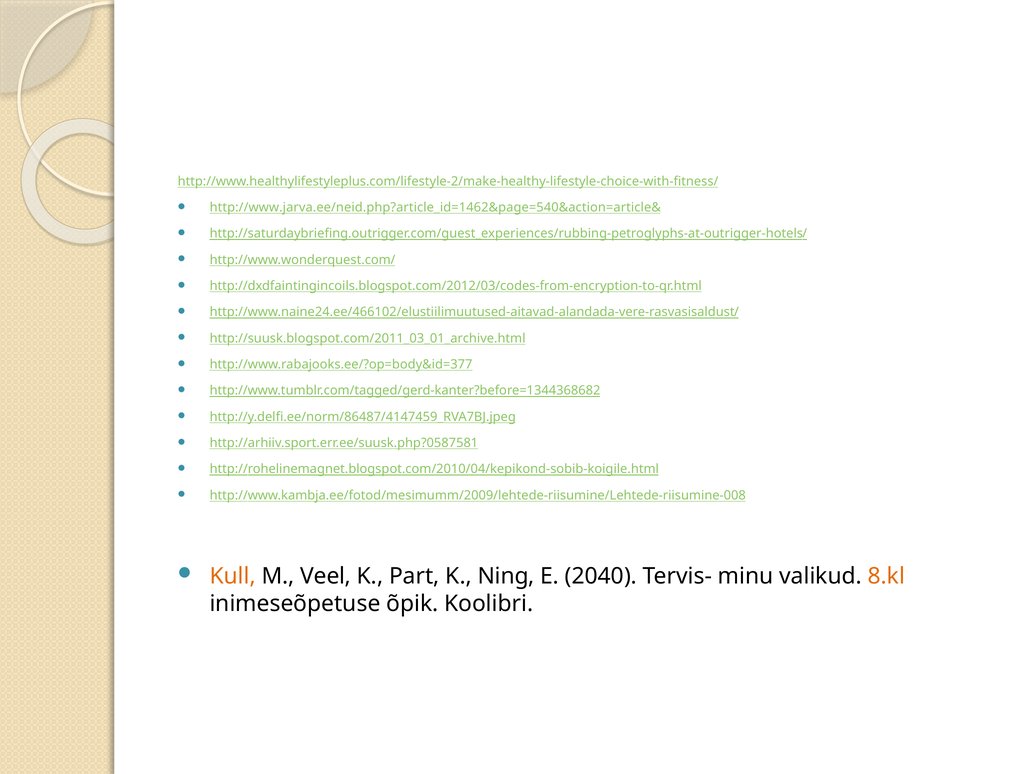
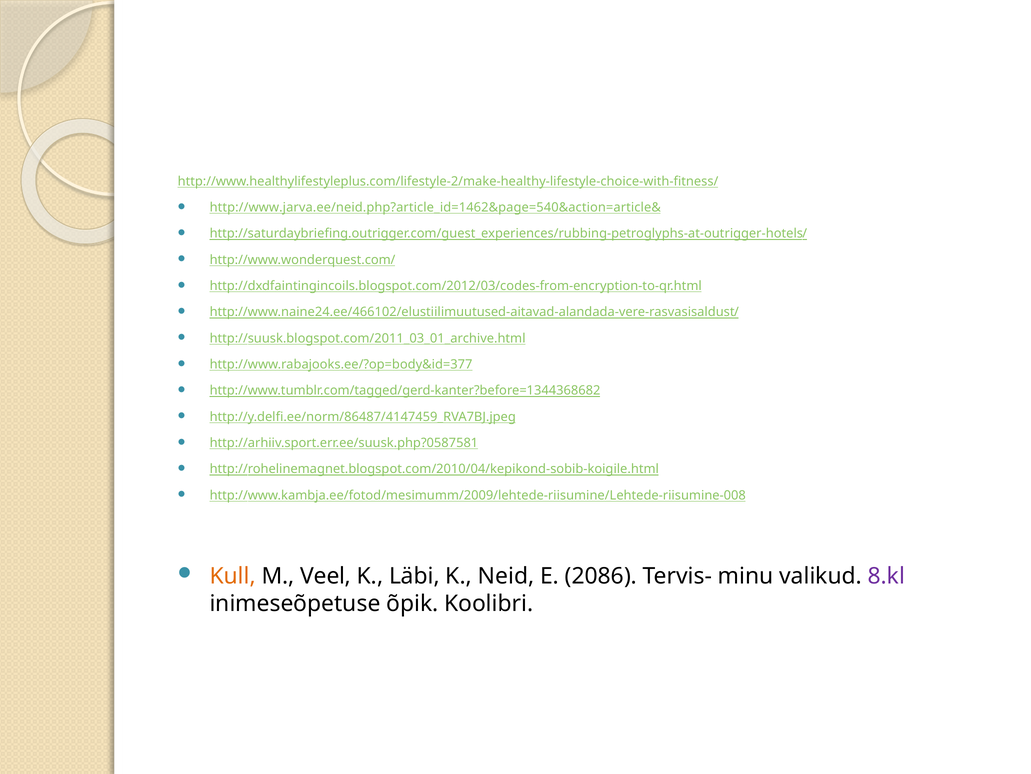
Part: Part -> Läbi (414, 576)
Ning: Ning -> Neid (506, 576)
2040: 2040 -> 2086 (601, 576)
8.kl colour: orange -> purple (886, 576)
